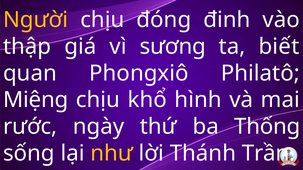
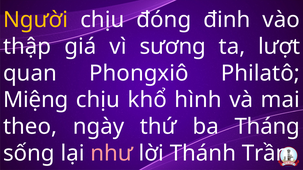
biết: biết -> lượt (279, 47)
rước: rước -> theo (30, 127)
Thống: Thống -> Tháng (267, 127)
như colour: yellow -> pink (112, 154)
